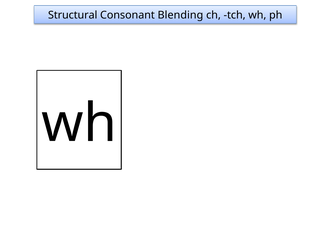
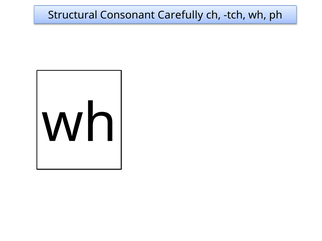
Blending: Blending -> Carefully (180, 15)
